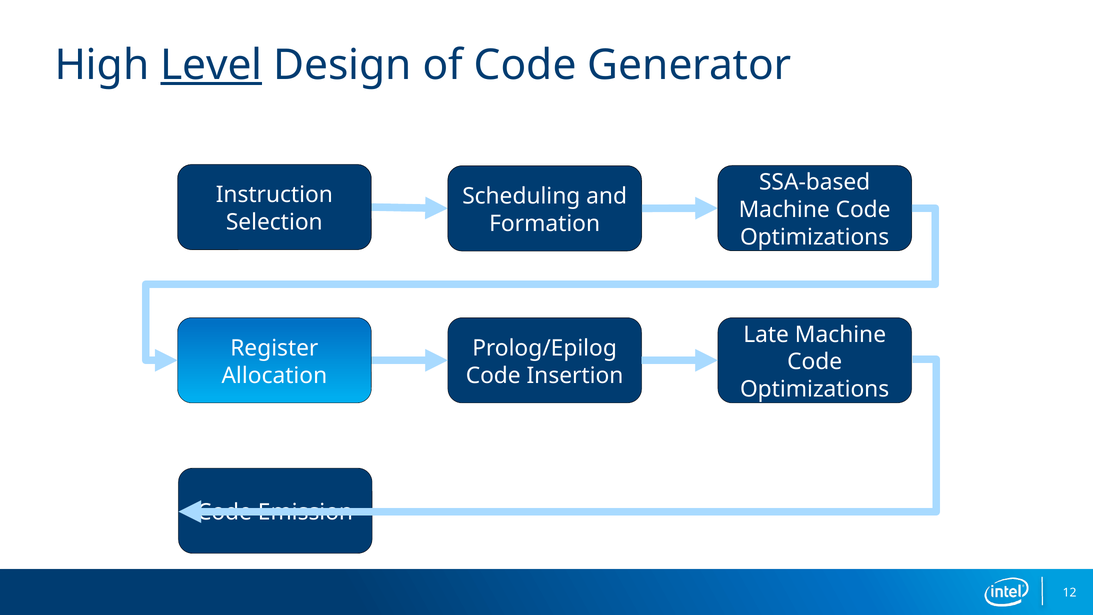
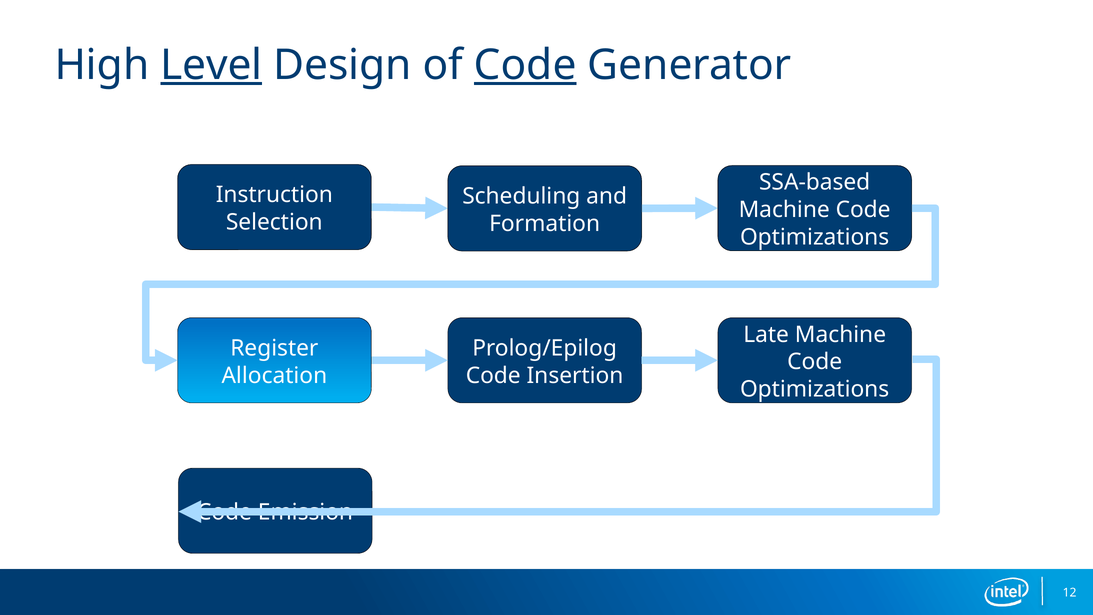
Code underline: none -> present (525, 65)
